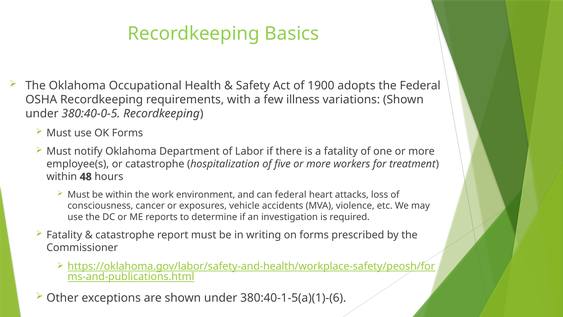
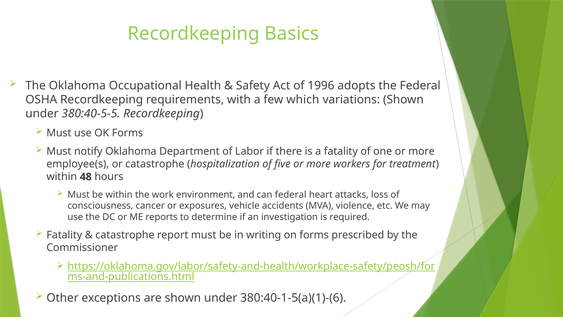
1900: 1900 -> 1996 (321, 85)
illness: illness -> which (303, 100)
380:40-0-5: 380:40-0-5 -> 380:40-5-5 (91, 114)
